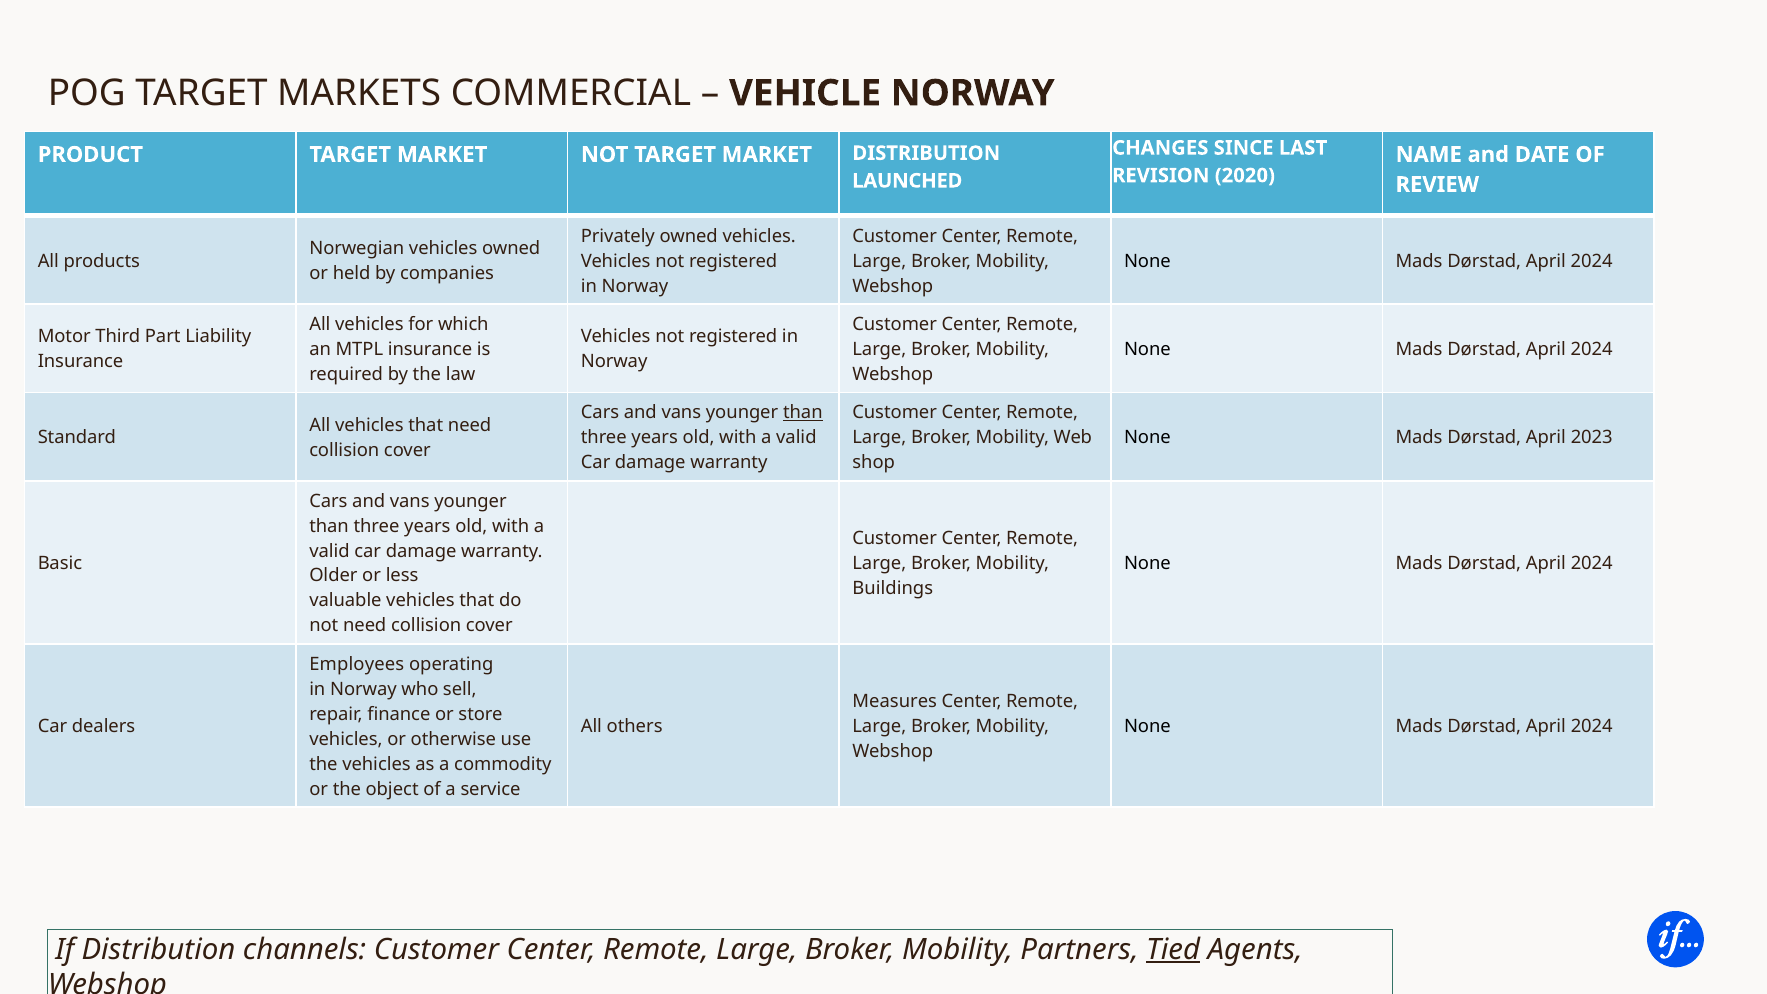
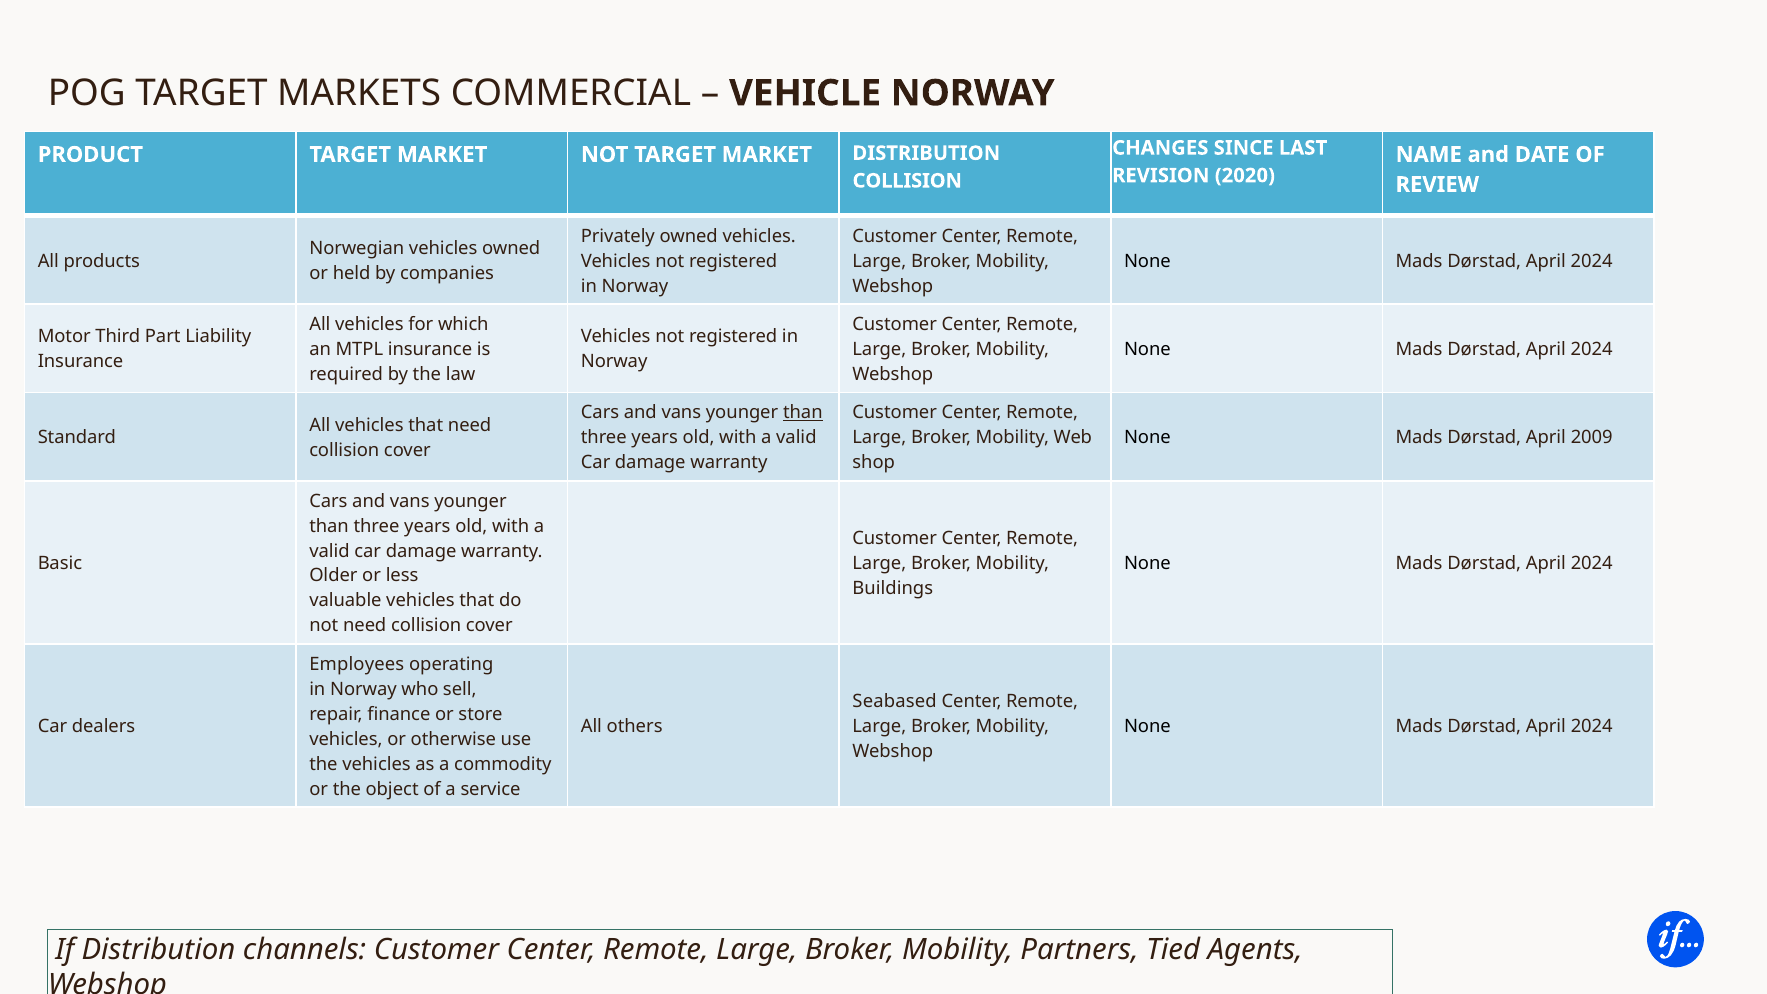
LAUNCHED: LAUNCHED -> COLLISION (907, 181)
2023: 2023 -> 2009 (1592, 438)
Measures: Measures -> Seabased (895, 702)
Tied underline: present -> none (1173, 949)
